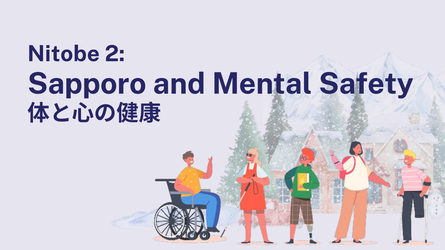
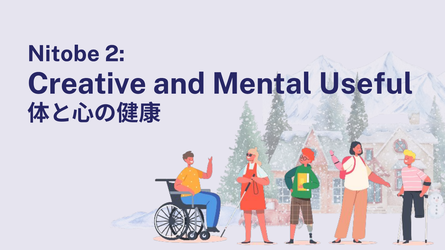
Sapporo: Sapporo -> Creative (87, 84)
Safety: Safety -> Useful (366, 84)
